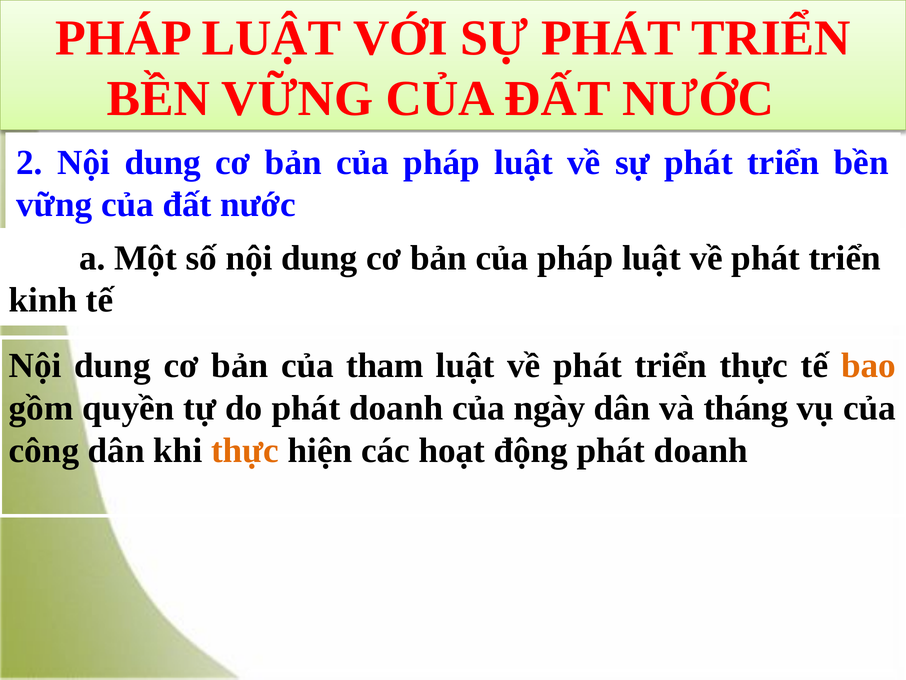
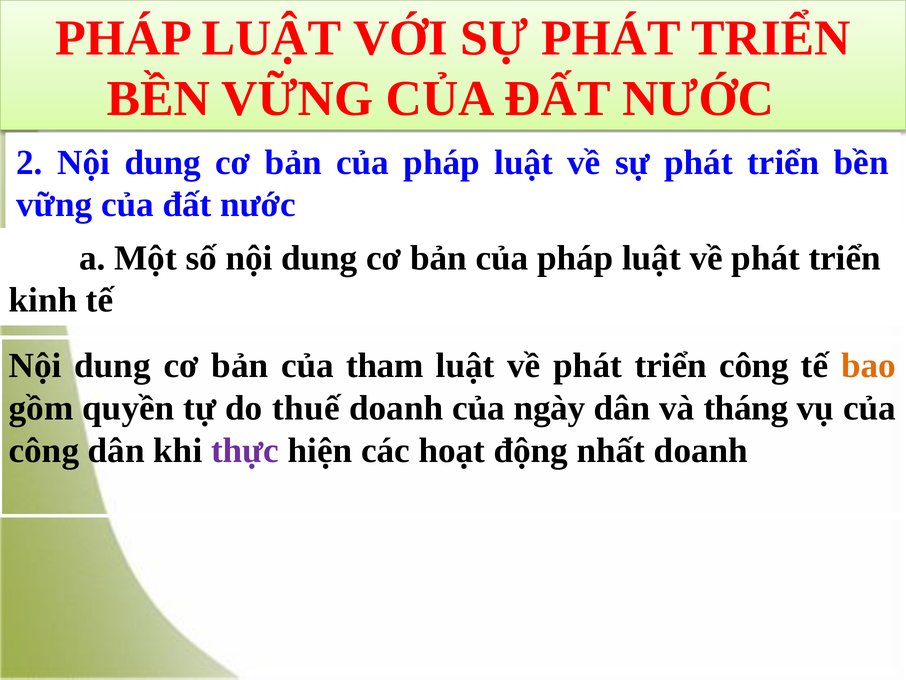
triển thực: thực -> công (754, 365)
do phát: phát -> thuế (306, 408)
thực colour: orange -> purple (245, 450)
động phát: phát -> nhất (611, 450)
